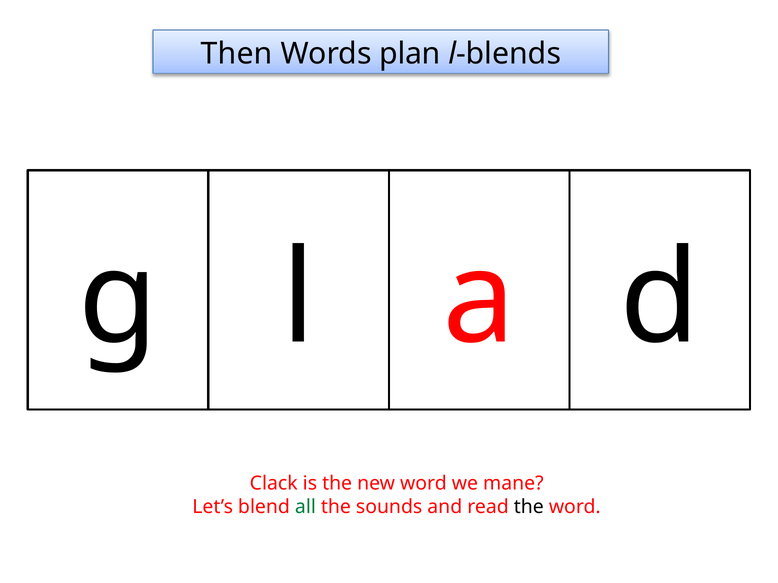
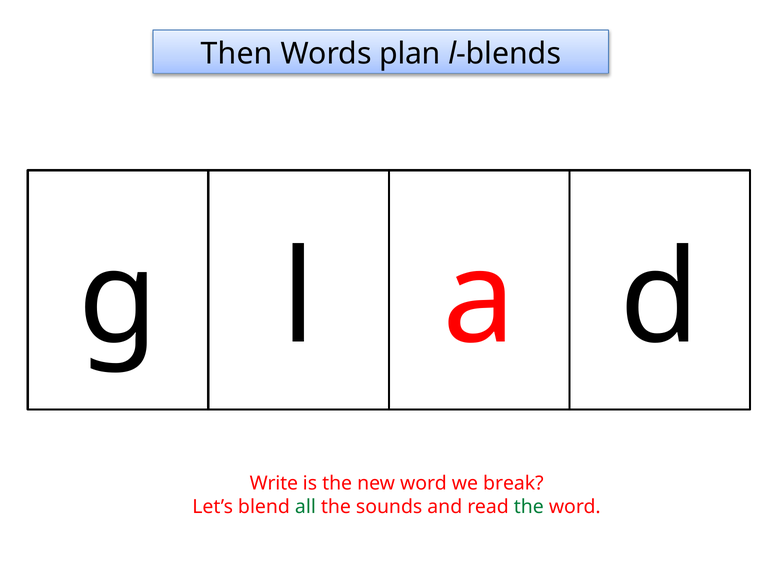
Clack: Clack -> Write (274, 484)
mane: mane -> break (513, 484)
the colour: black -> green (529, 507)
